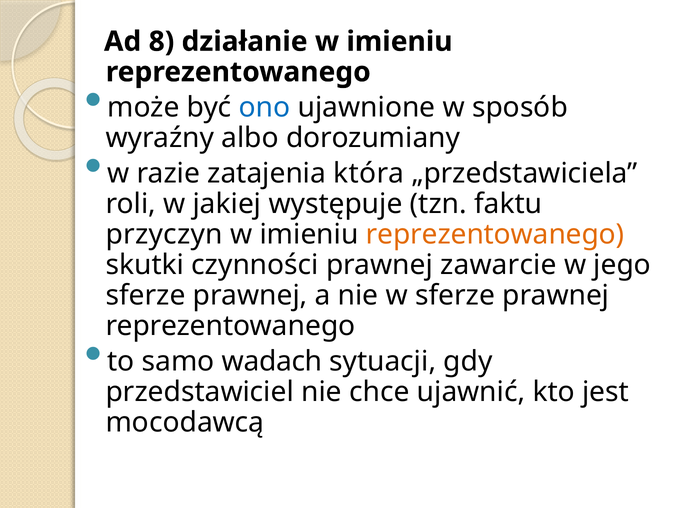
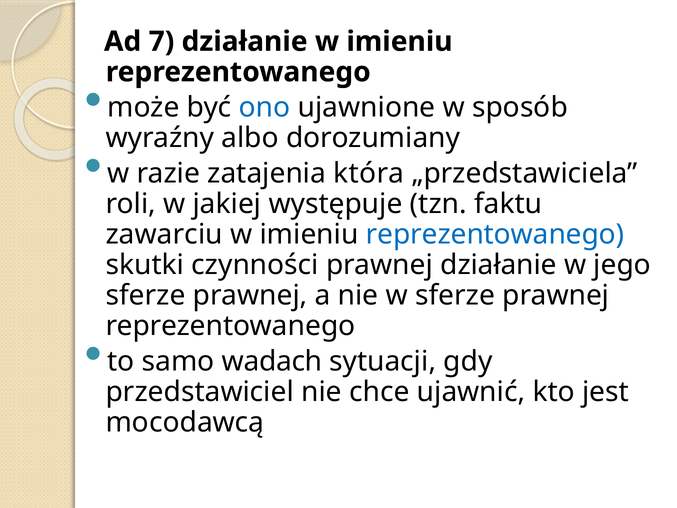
8: 8 -> 7 (161, 42)
przyczyn: przyczyn -> zawarciu (164, 234)
reprezentowanego colour: orange -> blue (495, 234)
prawnej zawarcie: zawarcie -> działanie (499, 265)
